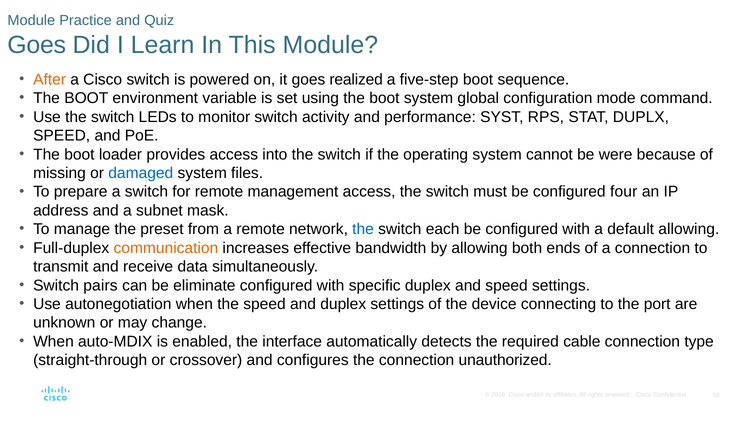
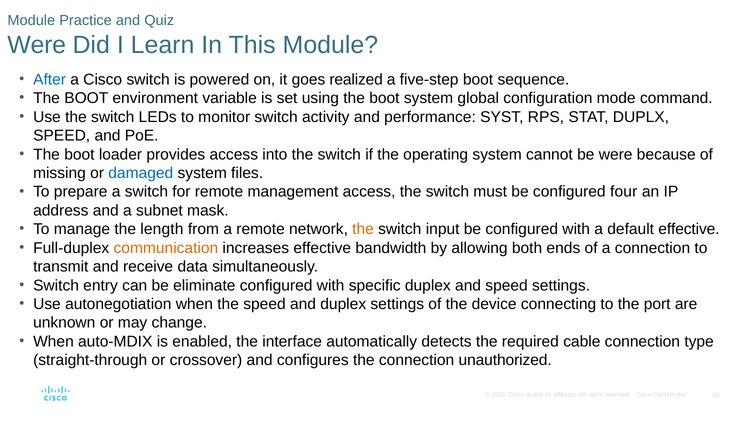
Goes: Goes -> Were (37, 45)
After colour: orange -> blue (50, 80)
preset: preset -> length (162, 229)
the colour: blue -> orange (363, 229)
each: each -> input (443, 229)
default allowing: allowing -> effective (689, 229)
pairs: pairs -> entry (101, 285)
